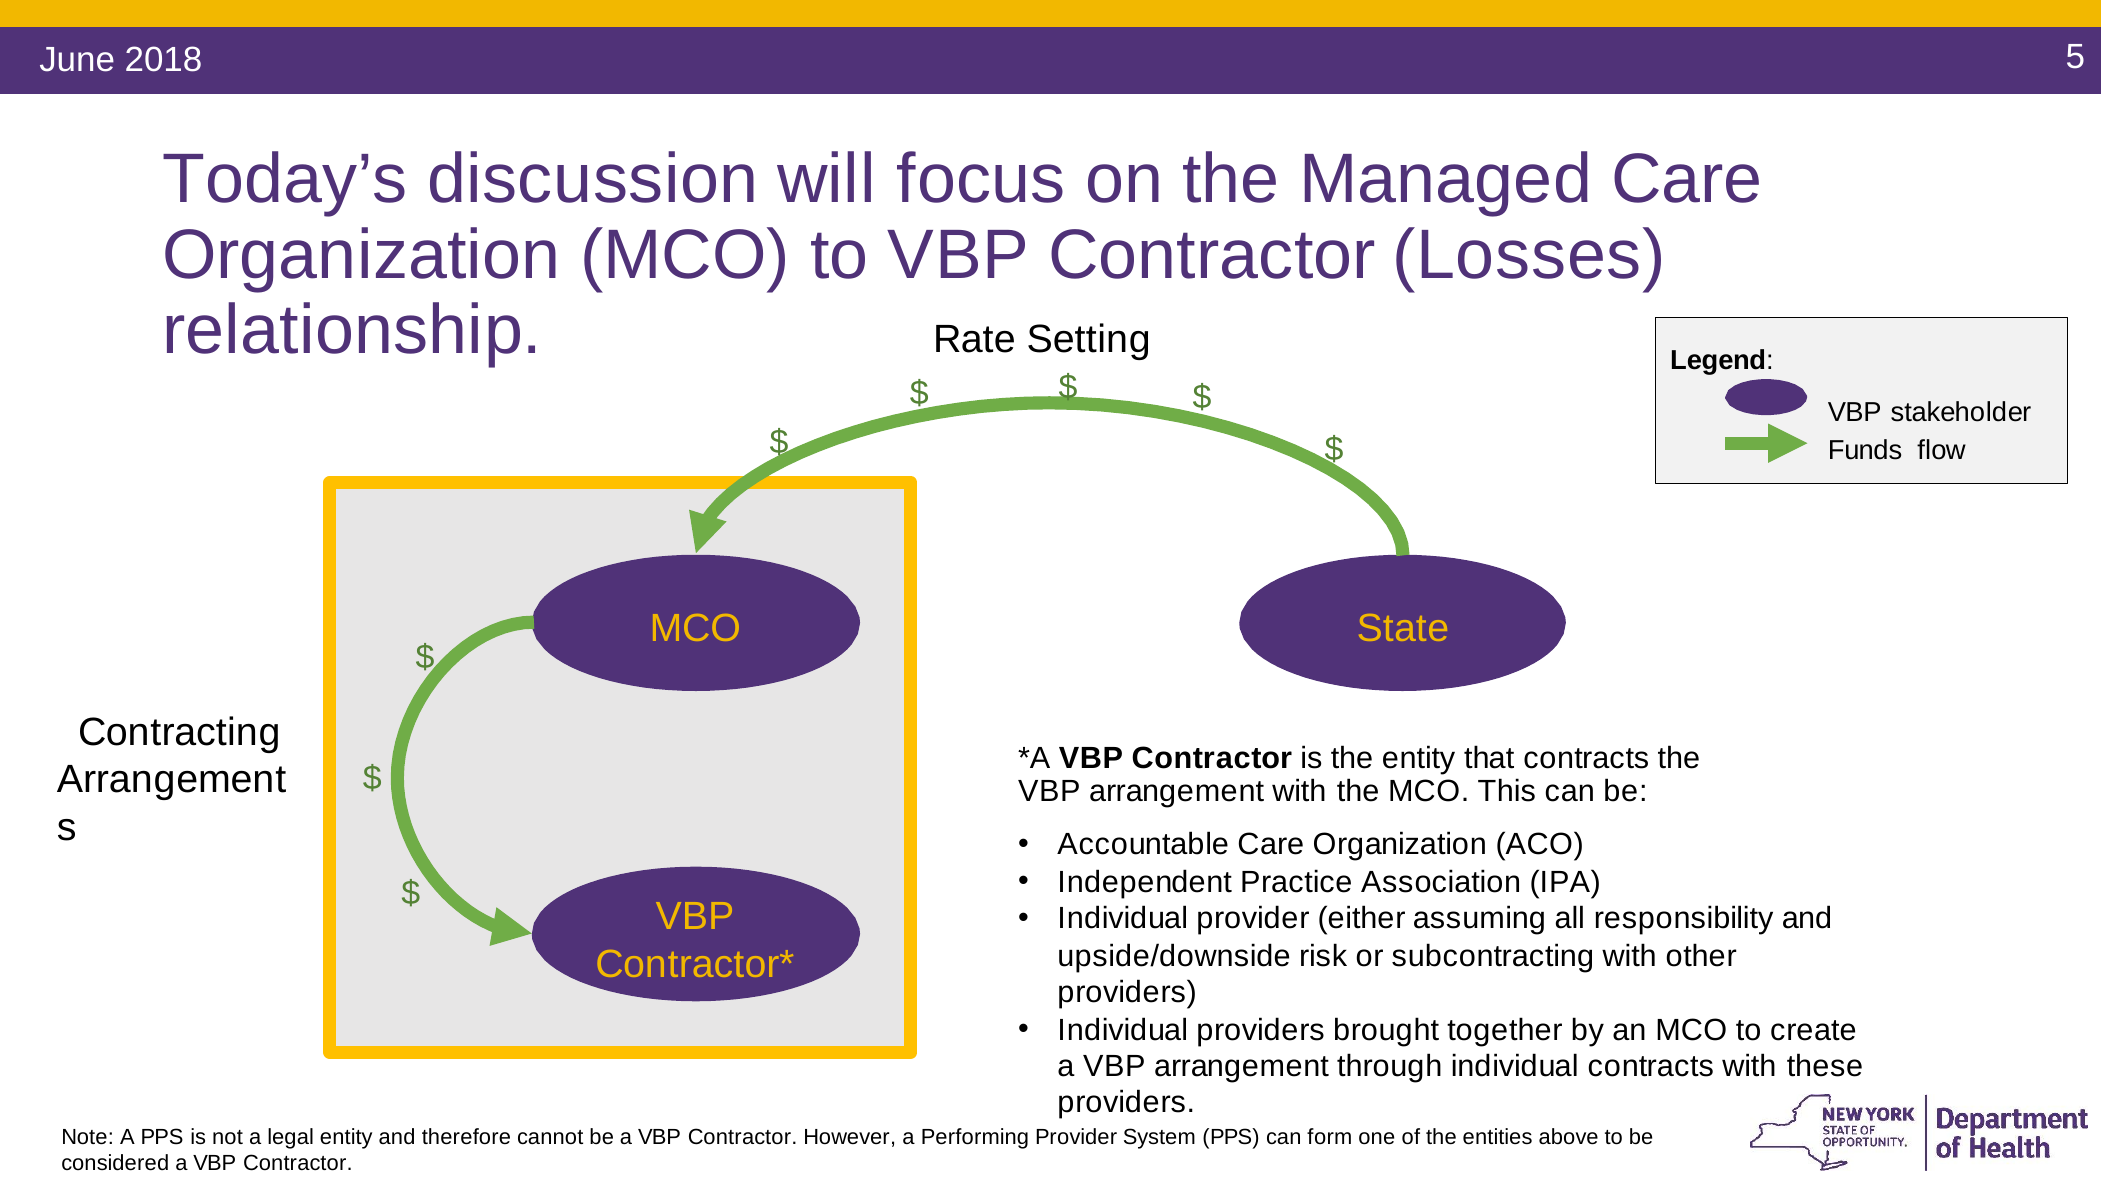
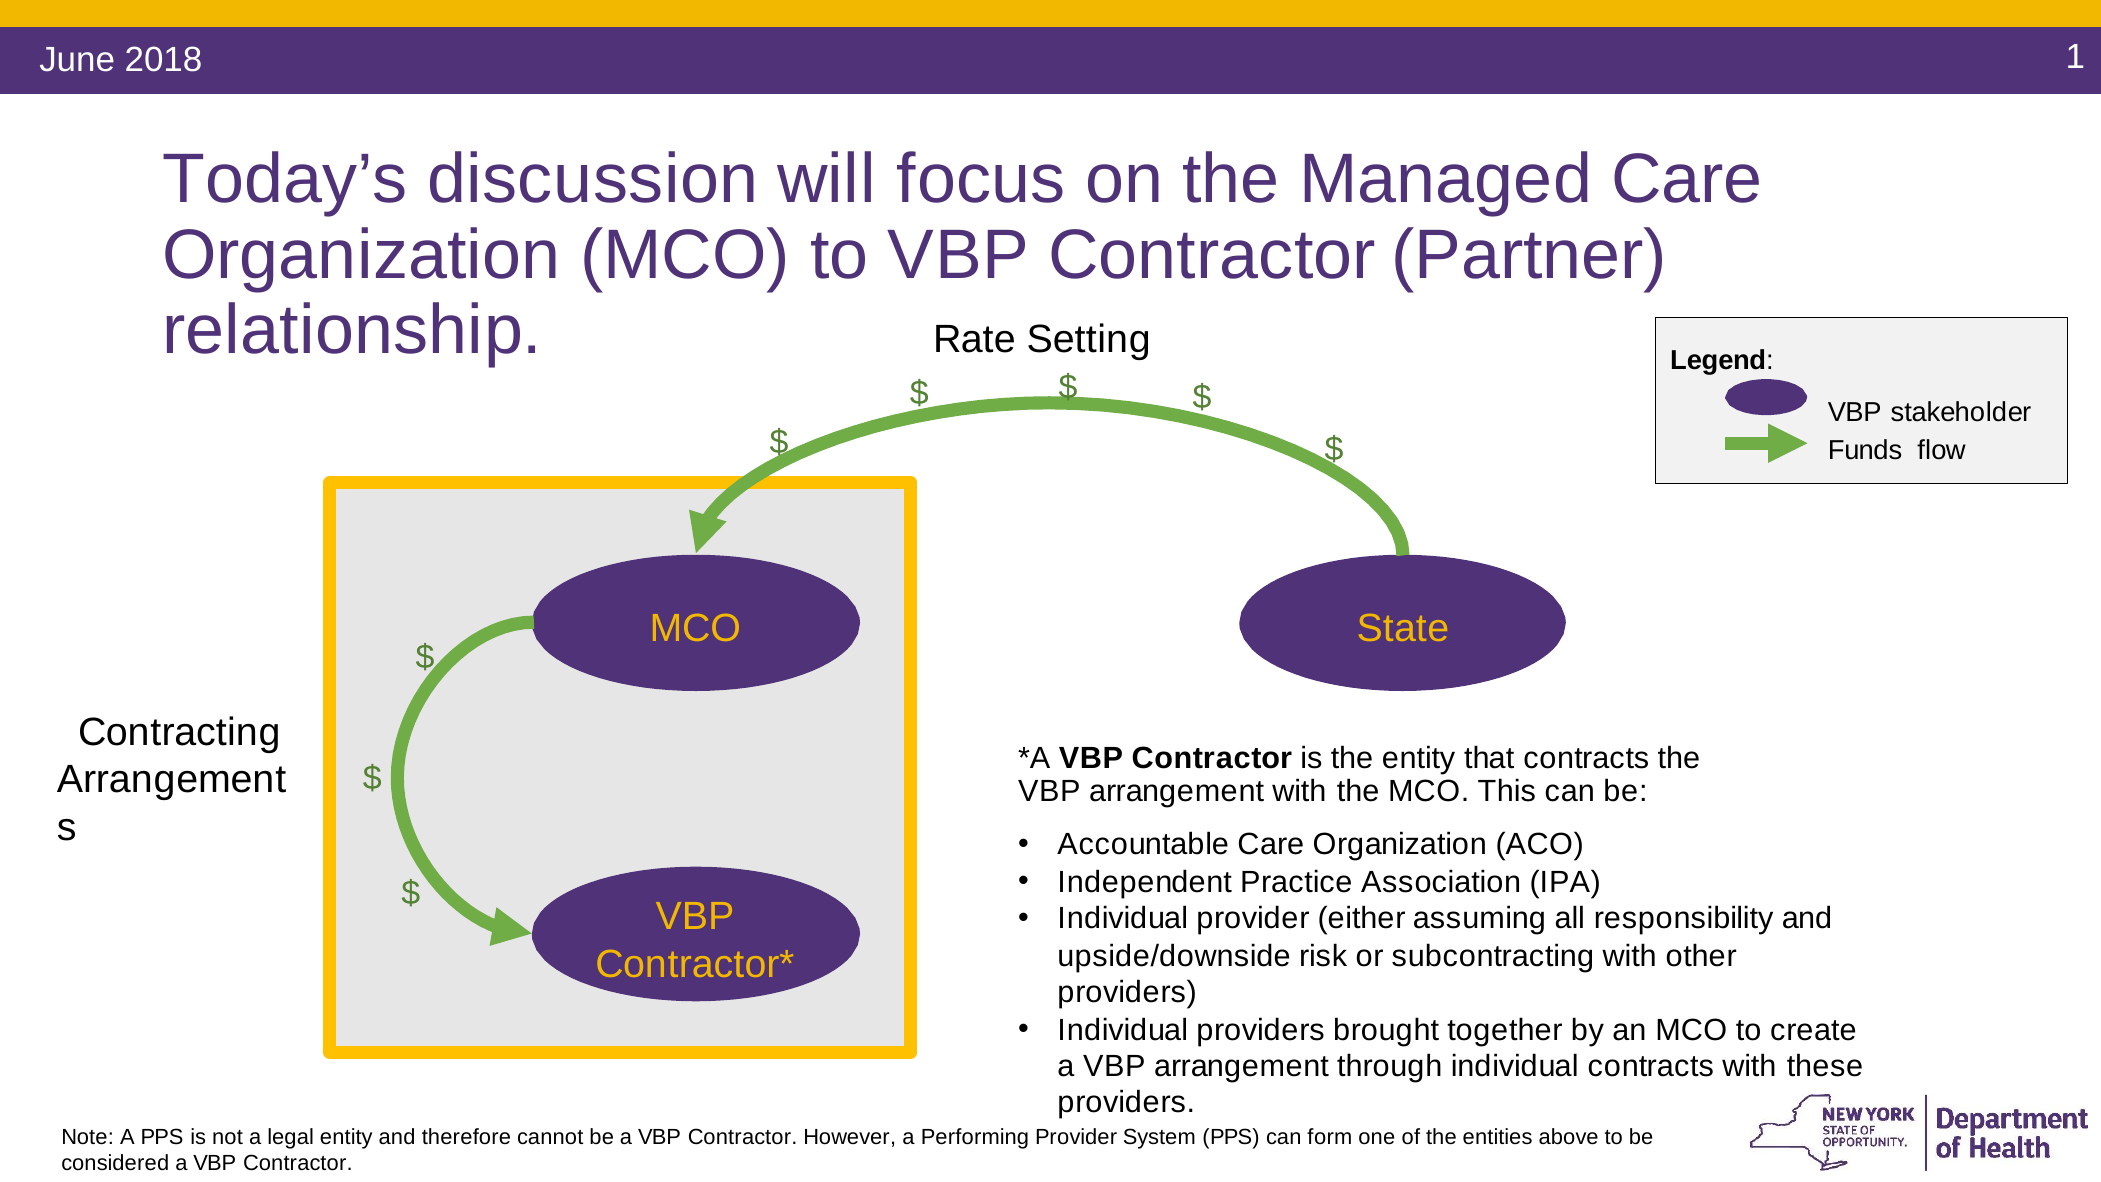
5: 5 -> 1 (2075, 57)
Losses: Losses -> Partner (1529, 255)
